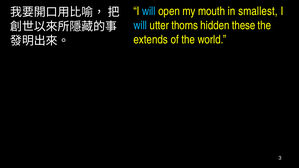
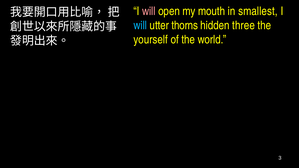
will colour: light blue -> pink (149, 11)
these: these -> three (244, 25)
extends: extends -> yourself (151, 40)
